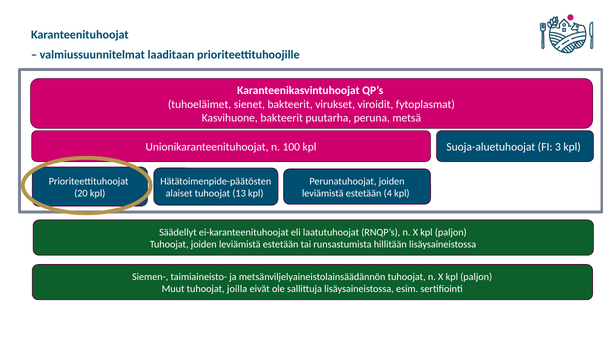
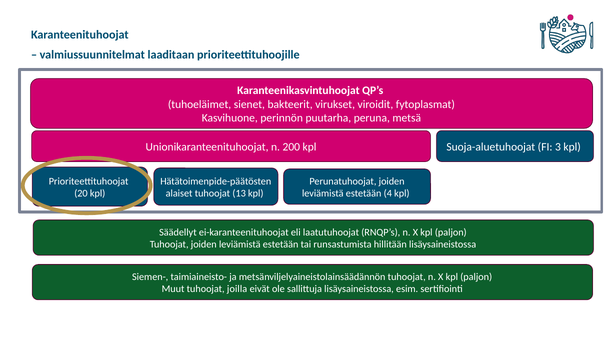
Kasvihuone bakteerit: bakteerit -> perinnön (282, 118)
100: 100 -> 200 (291, 147)
